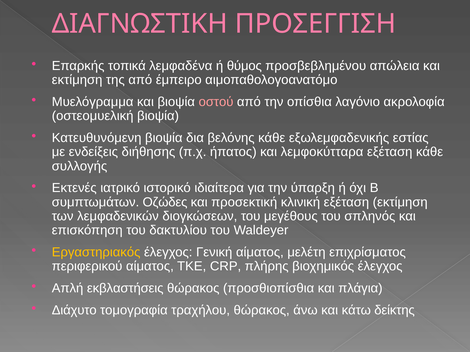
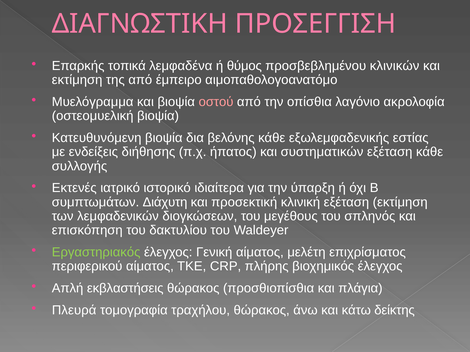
απώλεια: απώλεια -> κλινικών (395, 66)
λεμφοκύτταρα: λεμφοκύτταρα -> συστηματικών (322, 152)
Οζώδες: Οζώδες -> Διάχυτη (165, 202)
Εργαστηριακός colour: yellow -> light green (96, 252)
Διάχυτο: Διάχυτο -> Πλευρά (74, 310)
